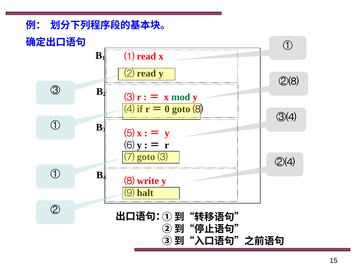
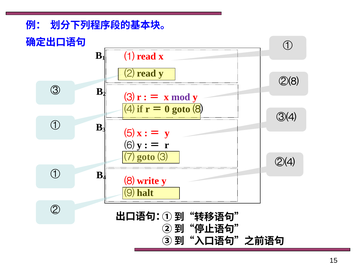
mod colour: green -> purple (181, 97)
